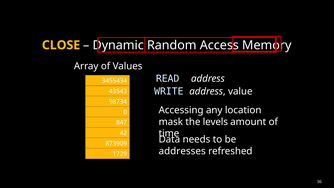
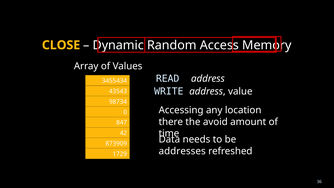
mask: mask -> there (171, 122)
levels: levels -> avoid (215, 122)
